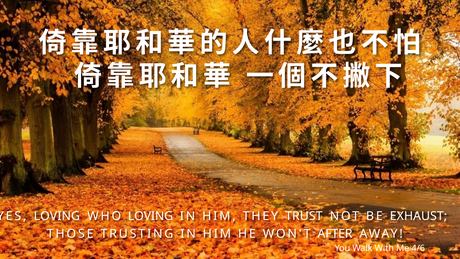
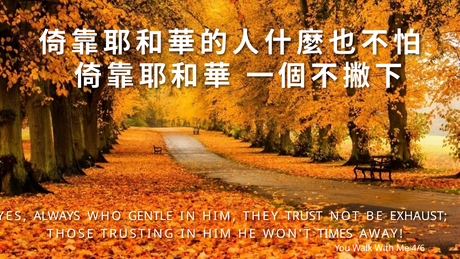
LOVING: LOVING -> ALWAYS (57, 216)
WHO LOVING: LOVING -> GENTLE (151, 216)
AFTER: AFTER -> TIMES (335, 234)
